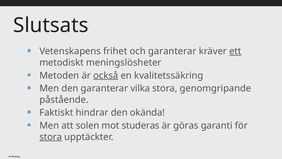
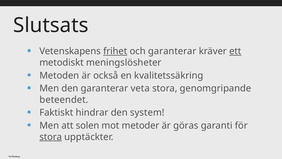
frihet underline: none -> present (115, 51)
också underline: present -> none (106, 75)
vilka: vilka -> veta (140, 88)
påstående: påstående -> beteendet (64, 100)
okända: okända -> system (147, 112)
studeras: studeras -> metoder (141, 125)
